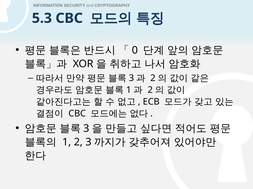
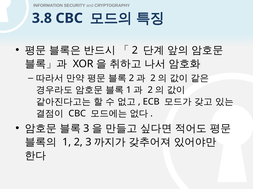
5.3: 5.3 -> 3.8 (42, 18)
0: 0 -> 2 (135, 50)
3: 3 -> 2 (131, 78)
